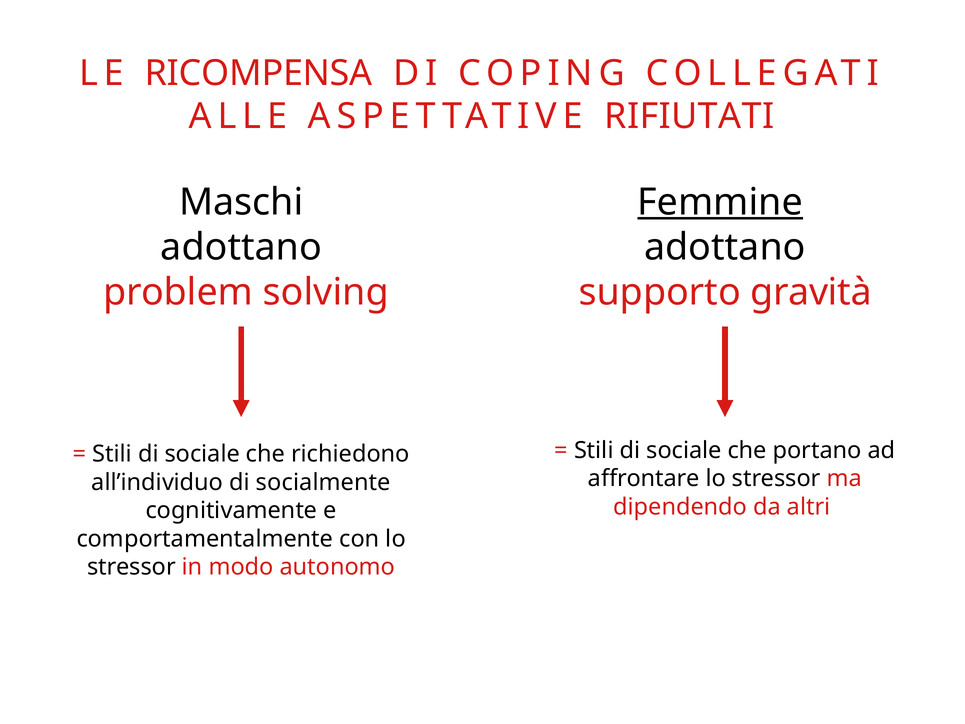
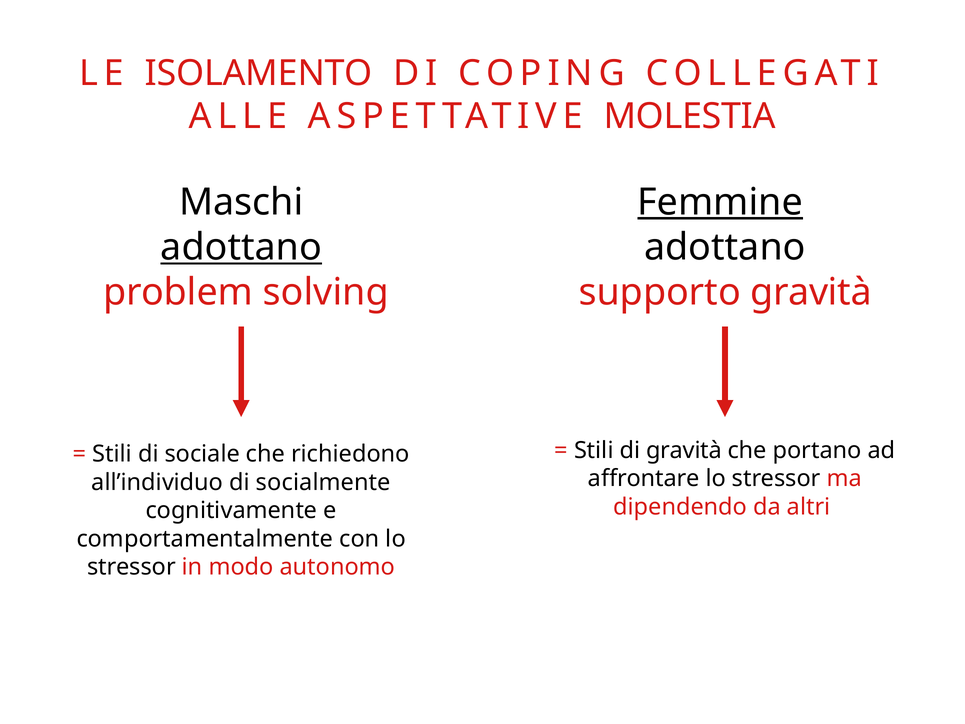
RICOMPENSA: RICOMPENSA -> ISOLAMENTO (259, 73)
RIFIUTATI: RIFIUTATI -> MOLESTIA (690, 116)
adottano underline: none -> present (241, 247)
sociale: sociale -> gravità (684, 450)
